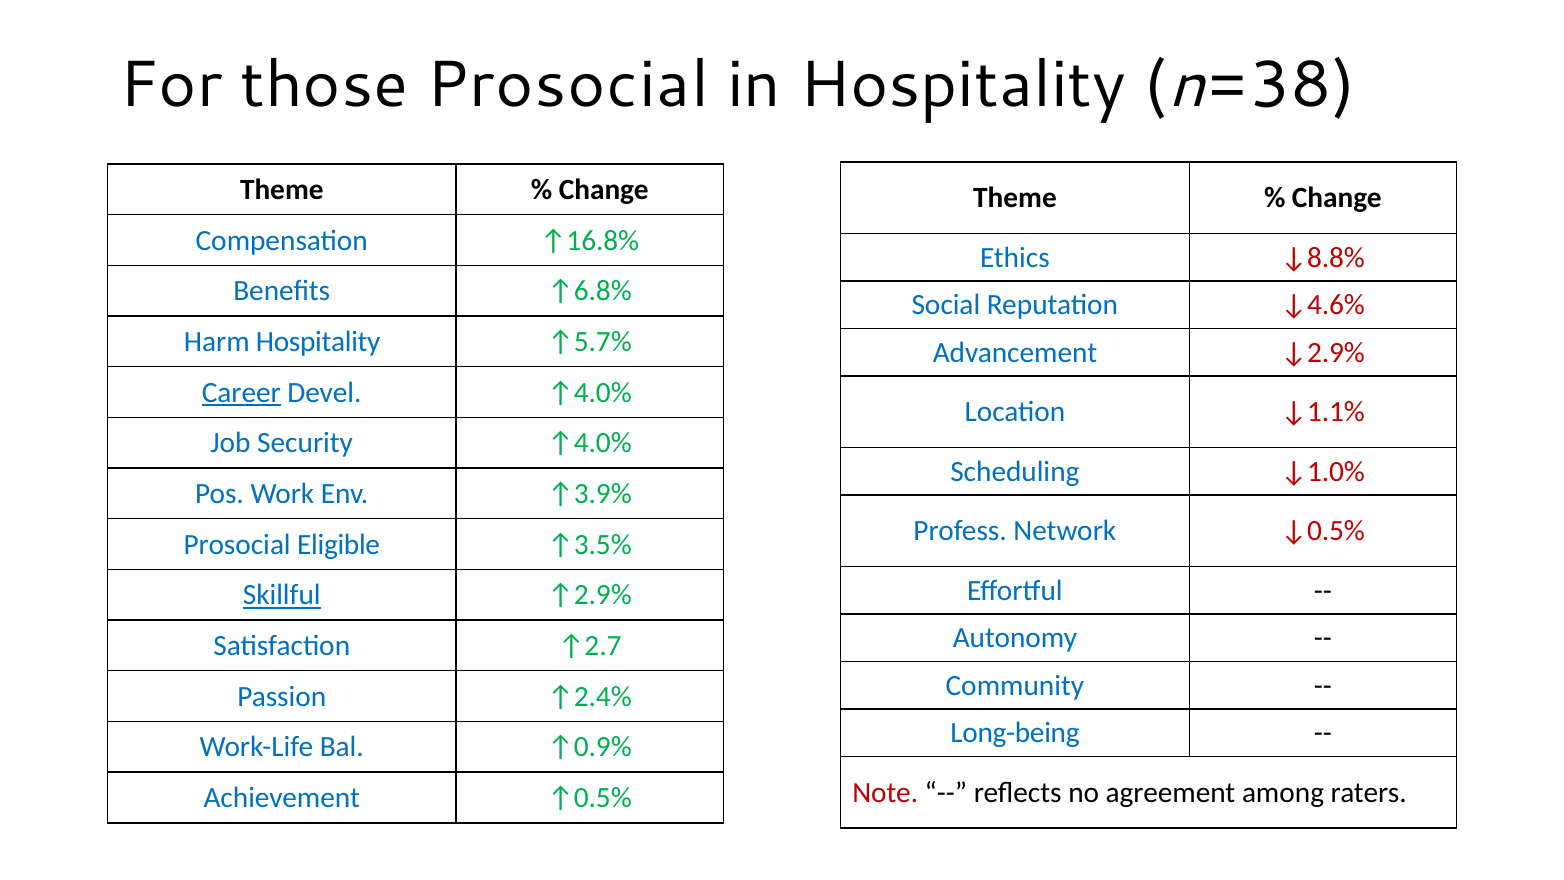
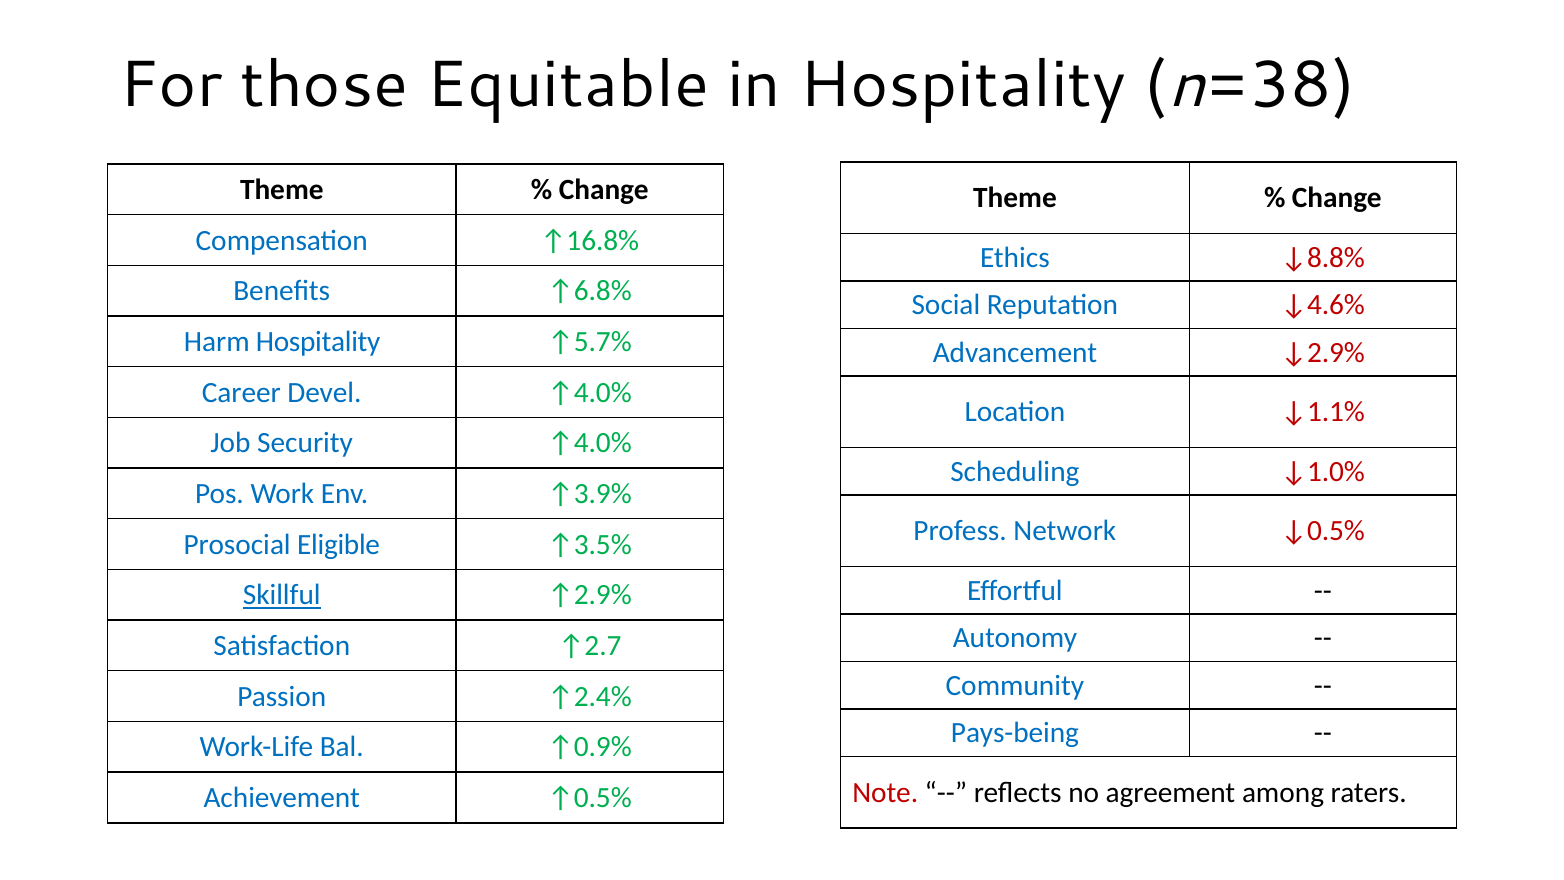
those Prosocial: Prosocial -> Equitable (568, 85)
Career underline: present -> none (241, 392)
Long-being: Long-being -> Pays-being (1015, 733)
